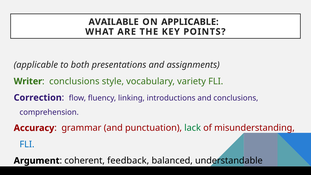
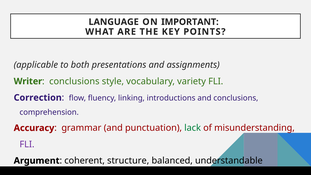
AVAILABLE: AVAILABLE -> LANGUAGE (114, 22)
ON APPLICABLE: APPLICABLE -> IMPORTANT (190, 22)
FLI colour: blue -> purple (27, 144)
feedback: feedback -> structure (128, 161)
